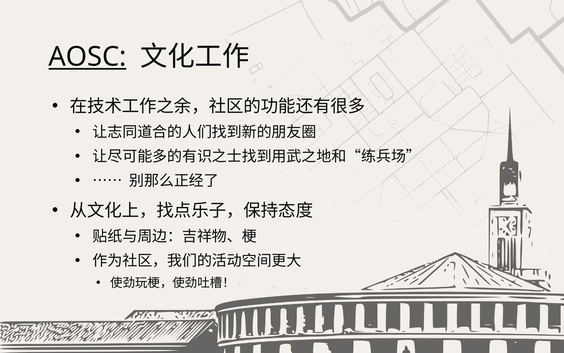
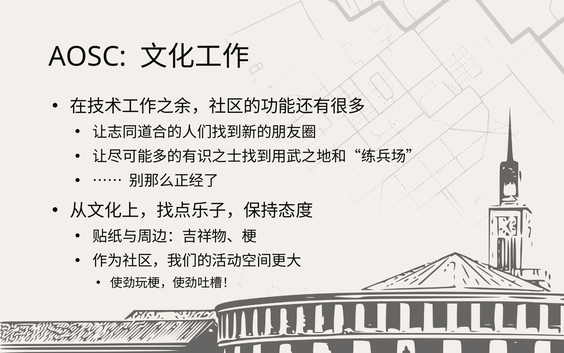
AOSC underline: present -> none (88, 57)
